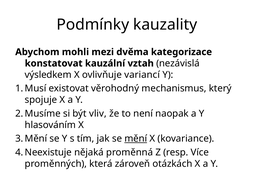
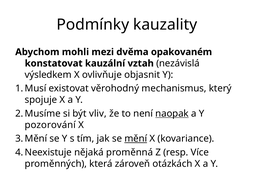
kategorizace: kategorizace -> opakovaném (181, 52)
variancí: variancí -> objasnit (142, 75)
naopak underline: none -> present (172, 114)
hlasováním: hlasováním -> pozorování (50, 125)
